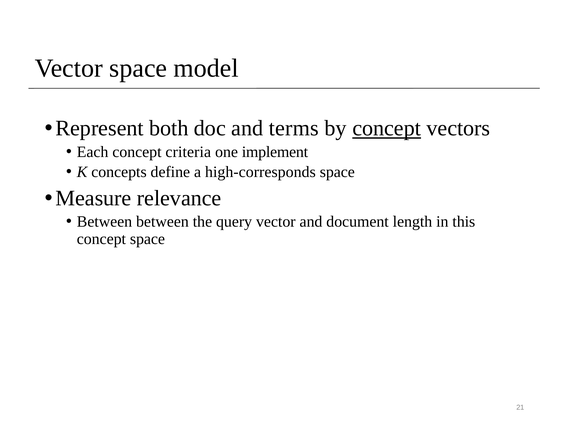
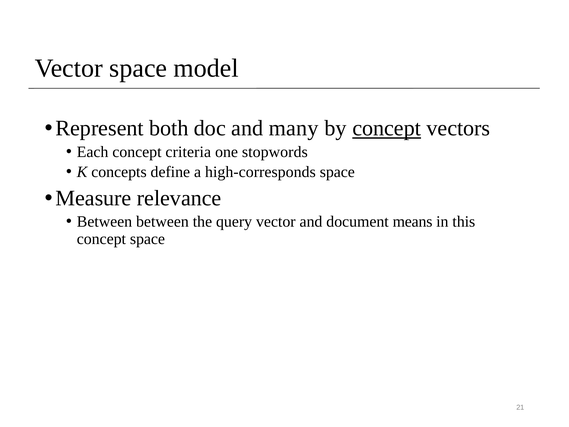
terms: terms -> many (294, 128)
implement: implement -> stopwords (275, 152)
length: length -> means (413, 222)
